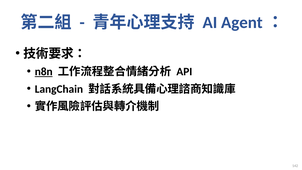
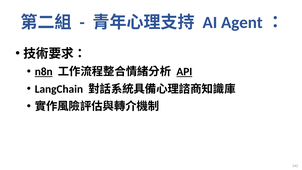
API underline: none -> present (184, 72)
